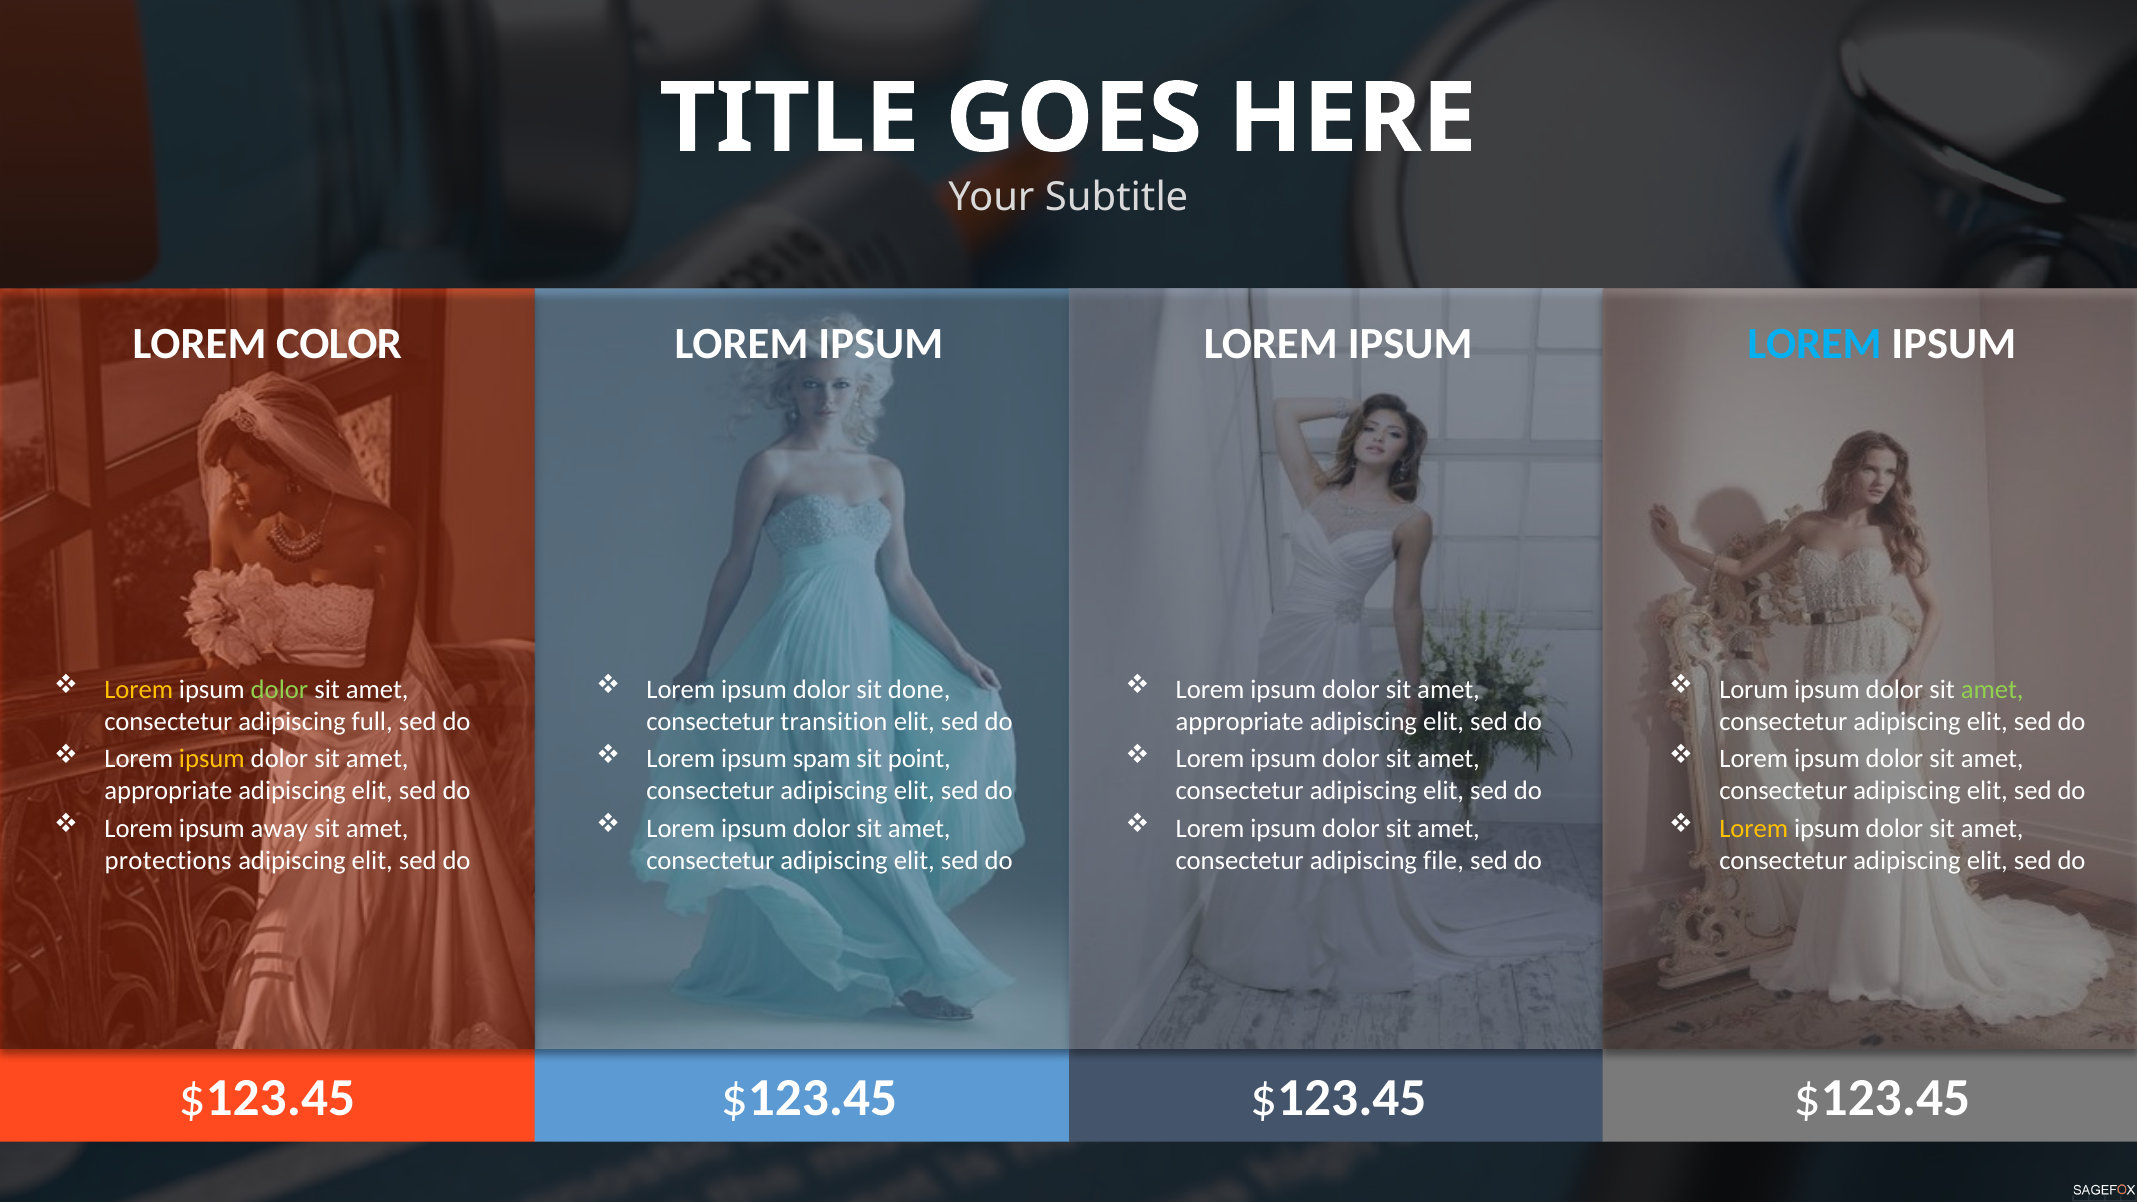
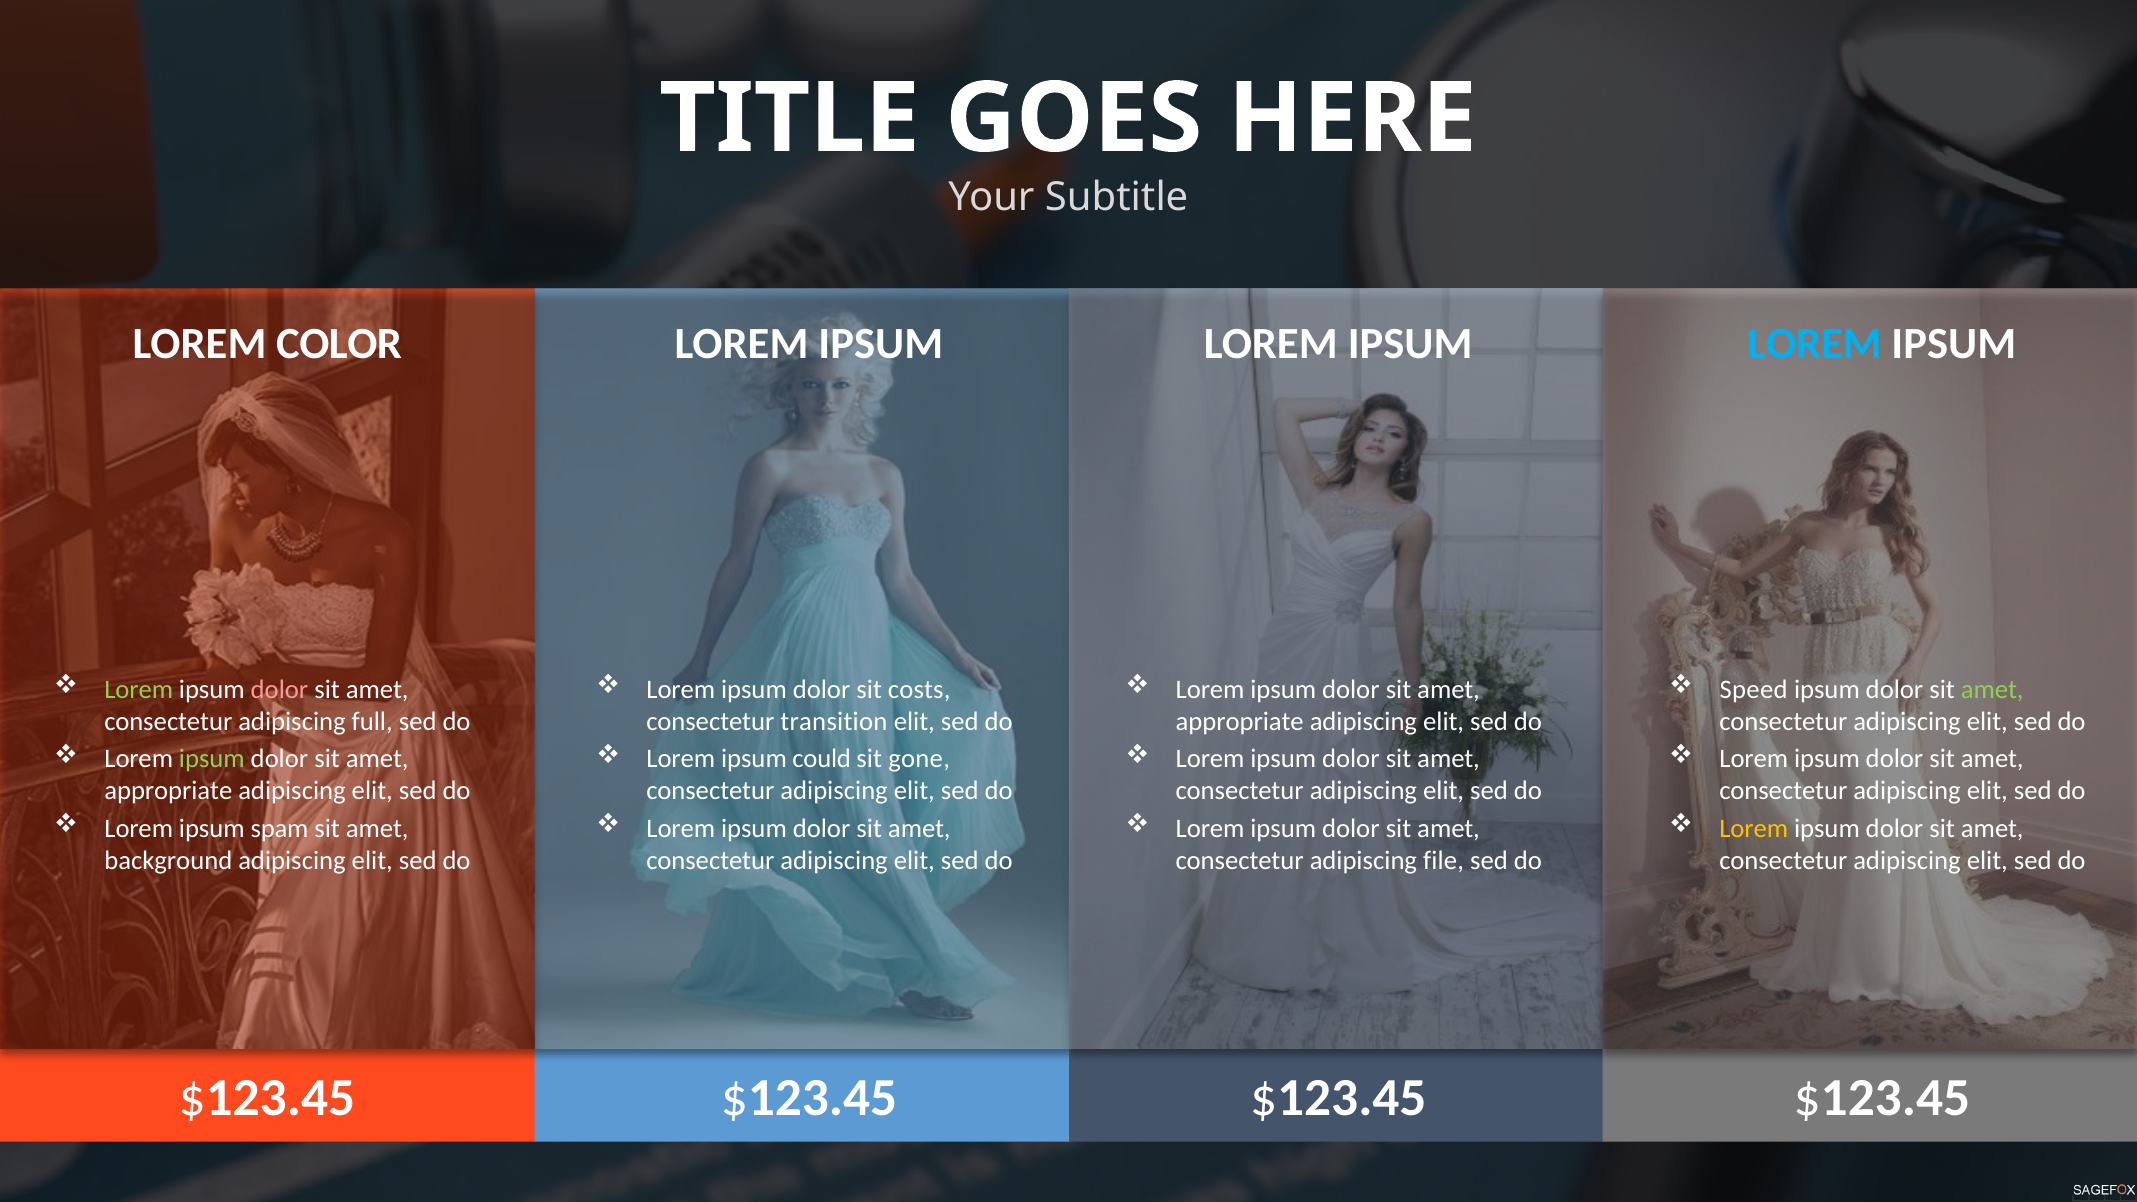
Lorem colour: yellow -> light green (139, 689)
dolor colour: light green -> pink (279, 689)
done: done -> costs (919, 689)
Lorum: Lorum -> Speed (1754, 689)
ipsum colour: yellow -> light green (212, 759)
spam: spam -> could (822, 759)
point: point -> gone (919, 759)
away: away -> spam (280, 828)
protections: protections -> background (168, 860)
